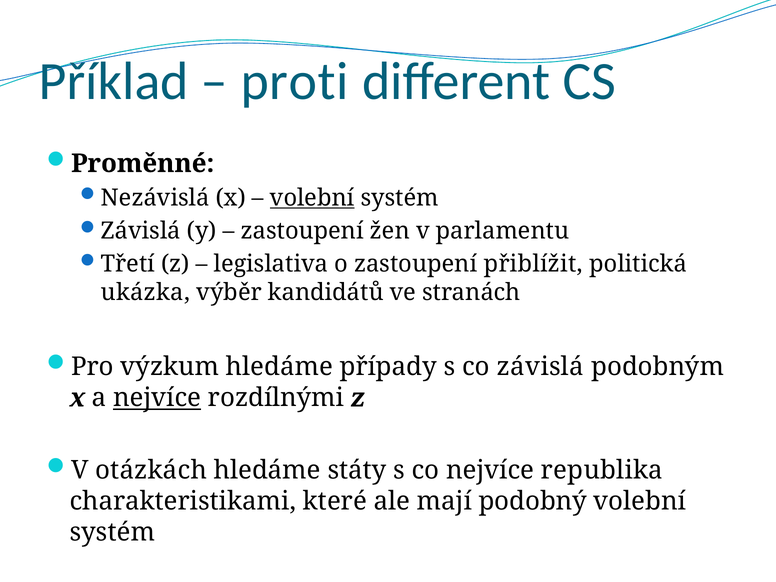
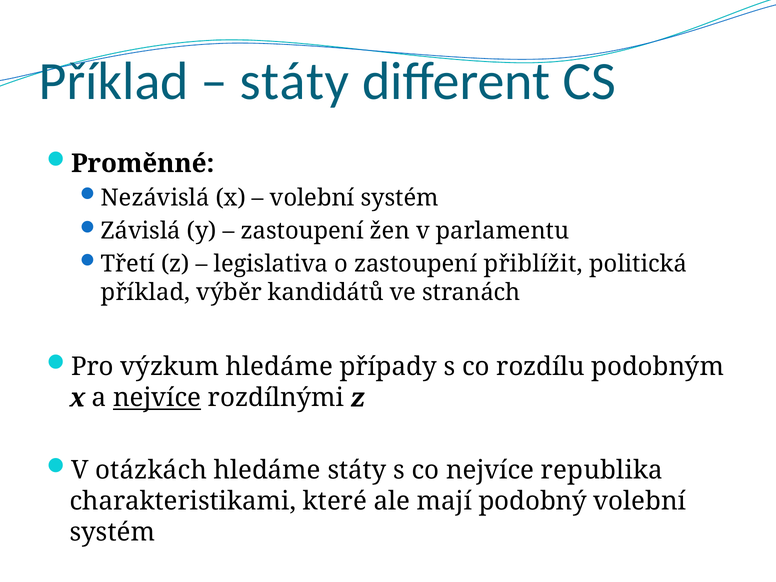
proti: proti -> státy (295, 81)
volební underline: present -> none (312, 198)
ukázka: ukázka -> příklad (146, 293)
co závislá: závislá -> rozdílu (541, 367)
